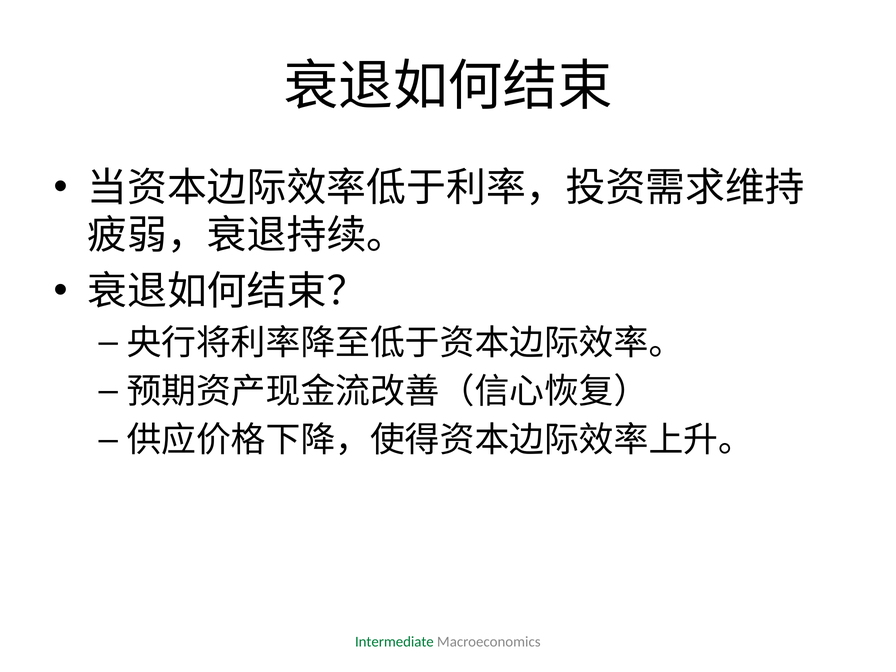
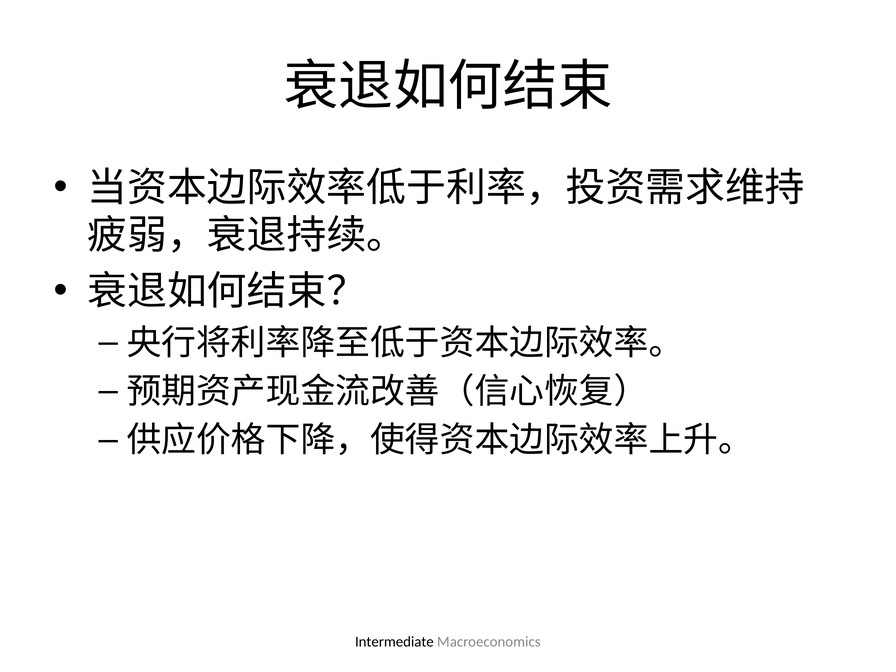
Intermediate colour: green -> black (394, 642)
